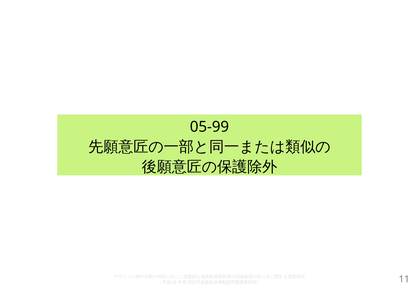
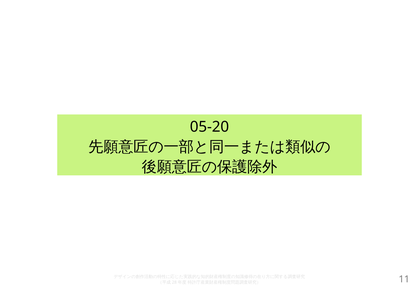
05-99: 05-99 -> 05-20 (209, 127)
